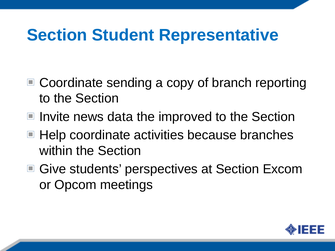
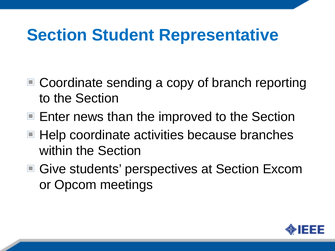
Invite: Invite -> Enter (55, 117)
data: data -> than (120, 117)
